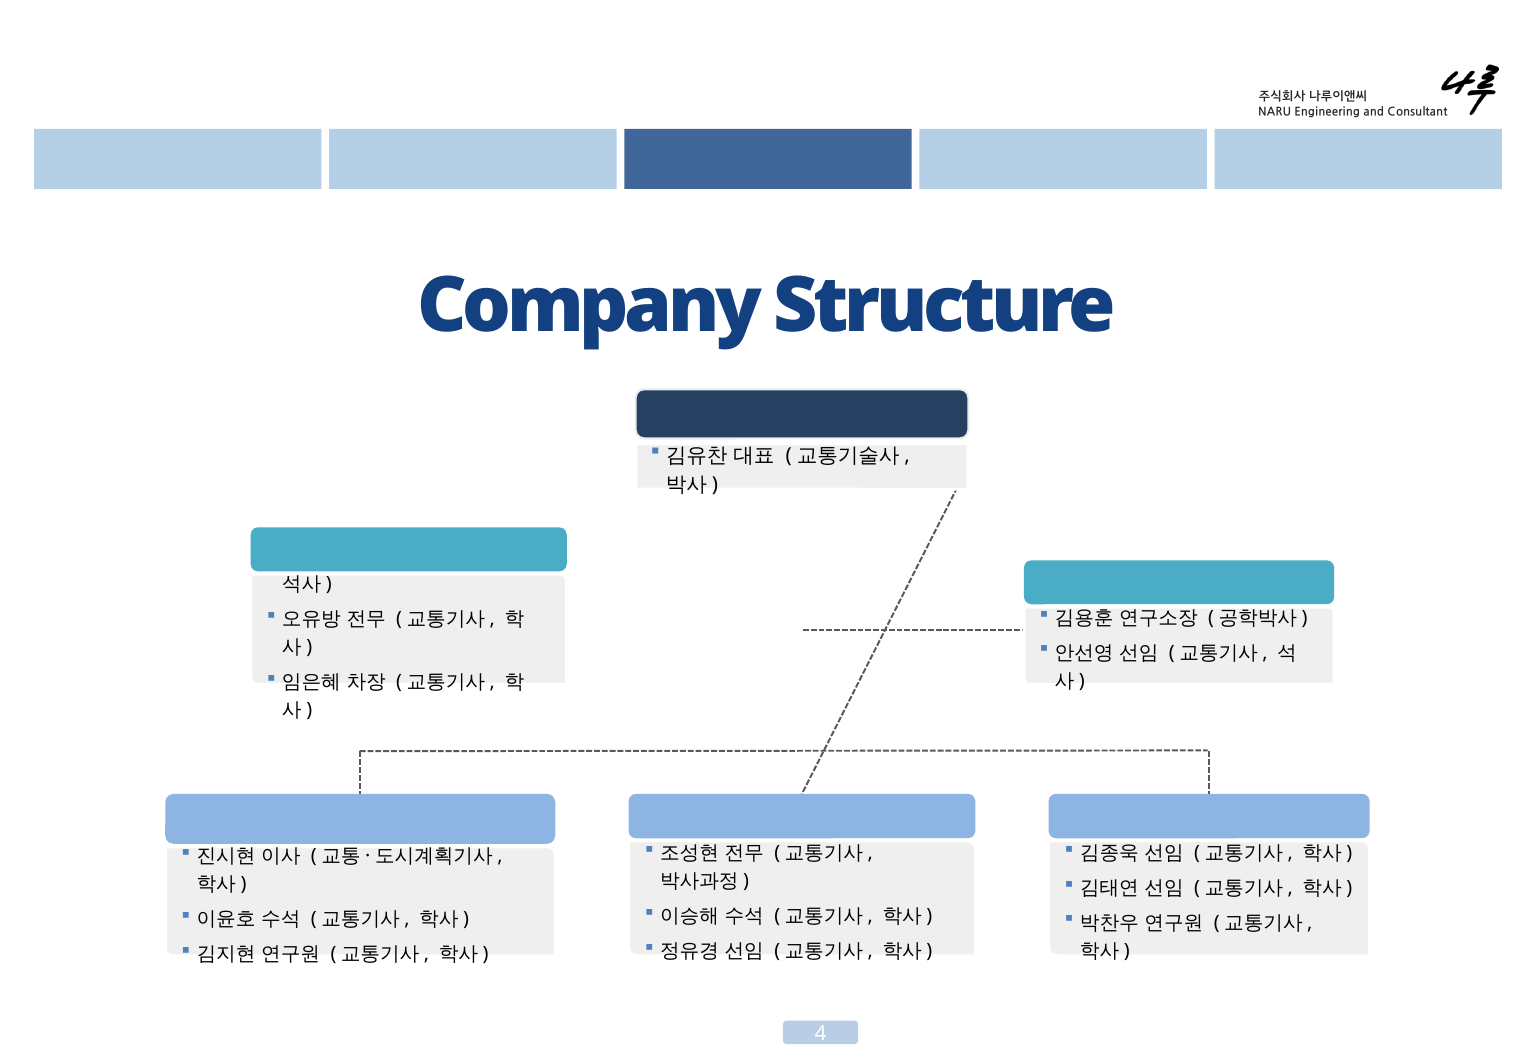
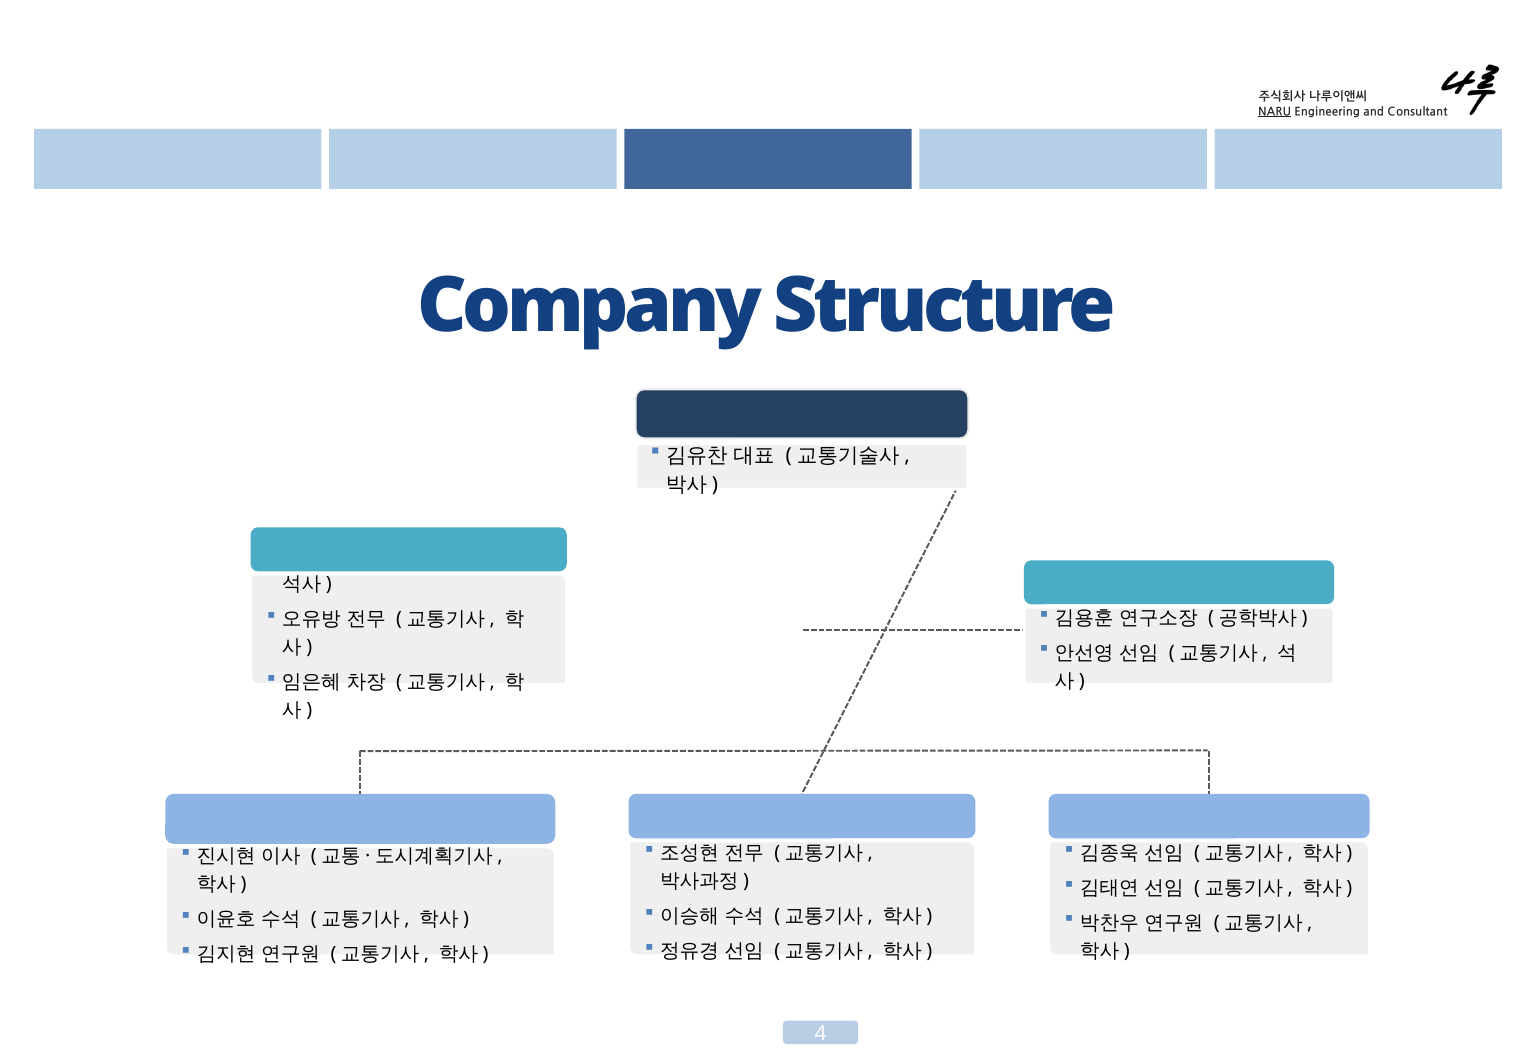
NARU underline: none -> present (1275, 111)
